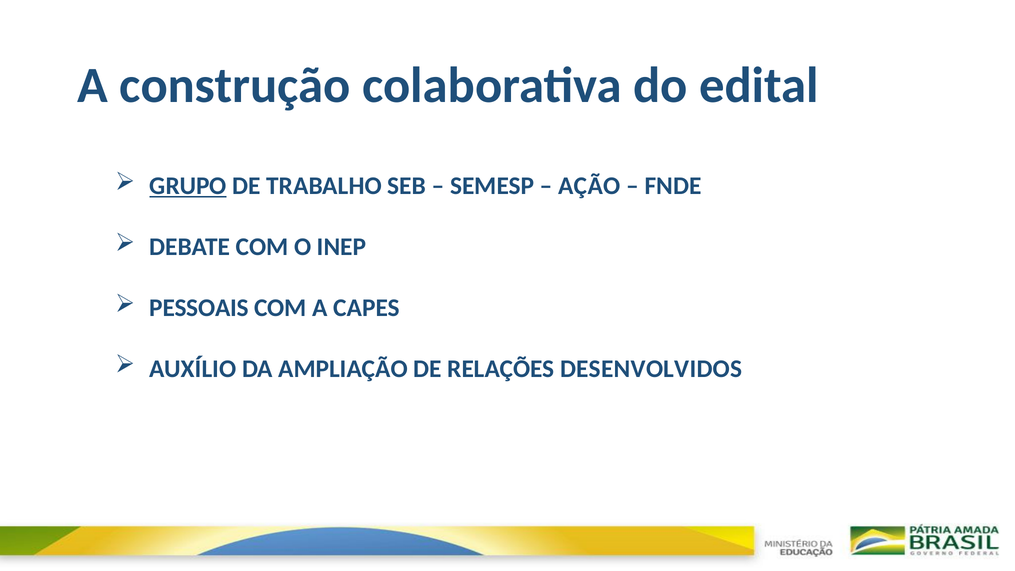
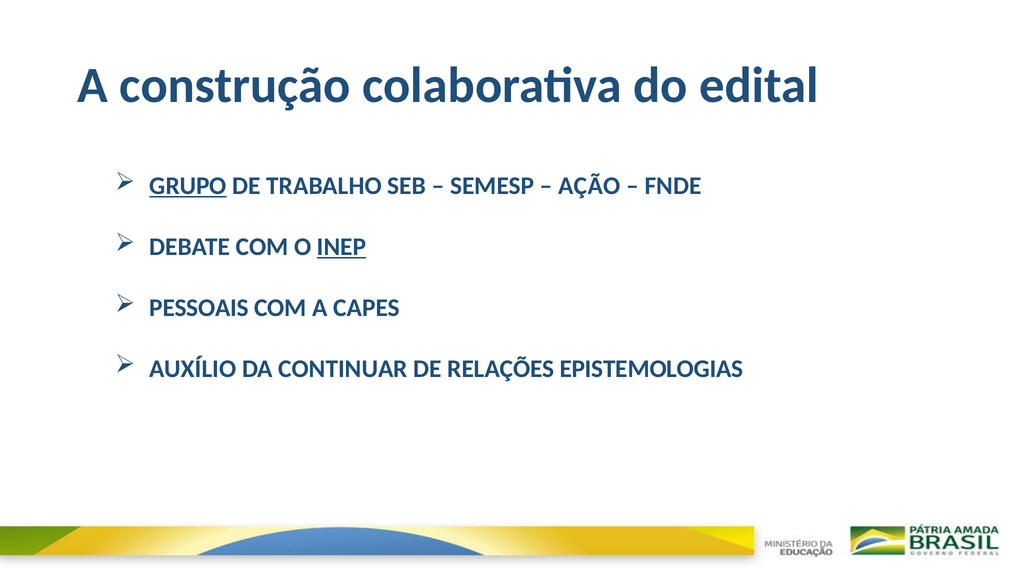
INEP underline: none -> present (342, 247)
AMPLIAÇÃO: AMPLIAÇÃO -> CONTINUAR (343, 369)
DESENVOLVIDOS: DESENVOLVIDOS -> EPISTEMOLOGIAS (651, 369)
